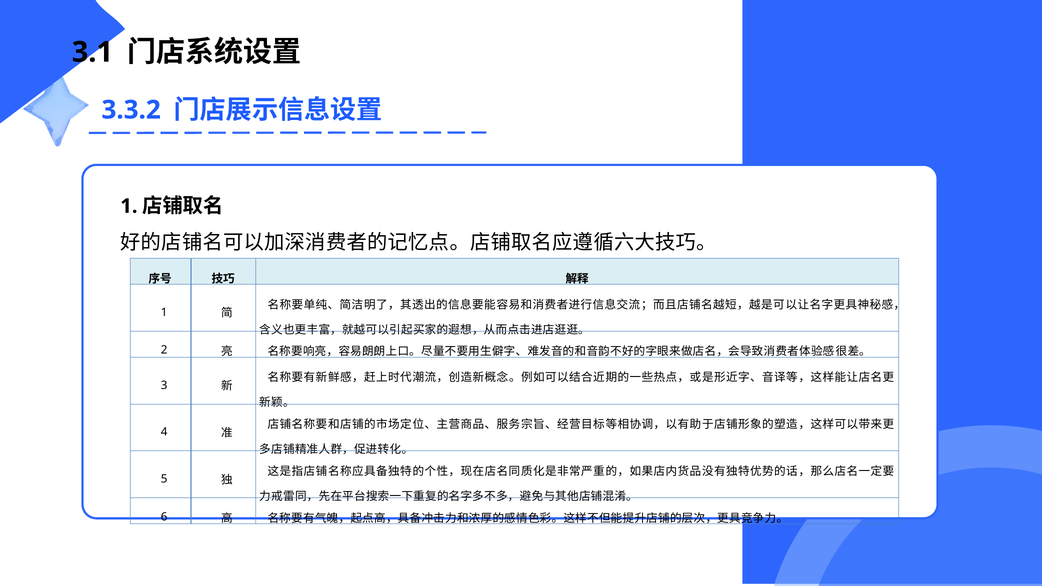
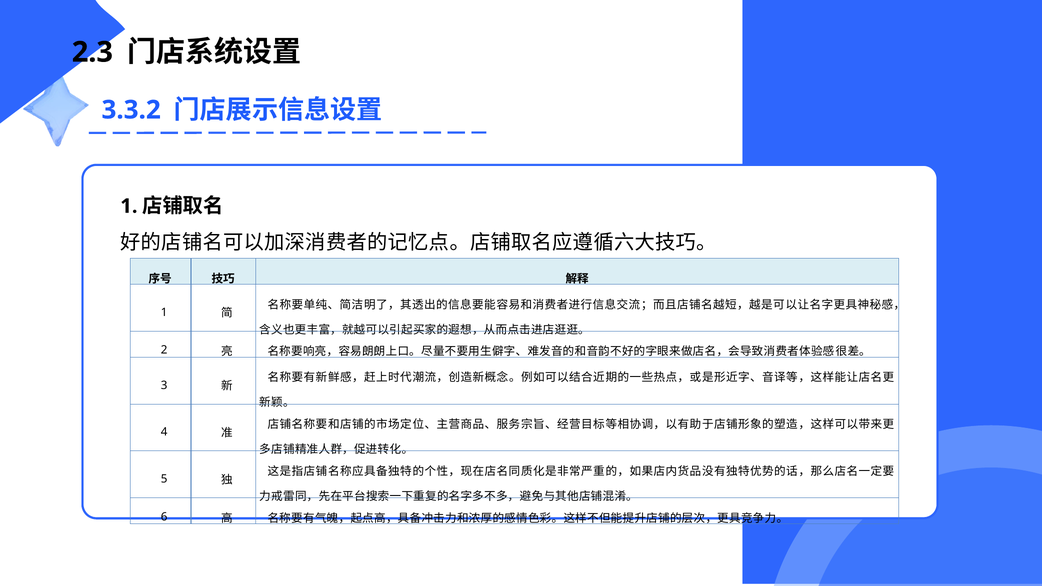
3.1: 3.1 -> 2.3 (92, 52)
